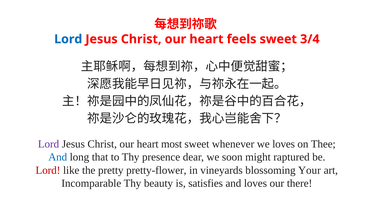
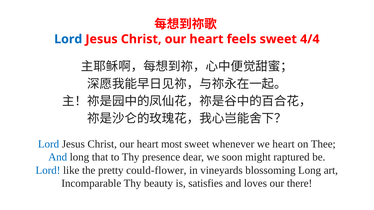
3/4: 3/4 -> 4/4 (310, 39)
Lord colour: purple -> blue (49, 144)
we loves: loves -> heart (284, 144)
Lord colour: red -> blue (48, 170)
pretty-flower: pretty-flower -> could-flower (156, 170)
blossoming Your: Your -> Long (310, 170)
